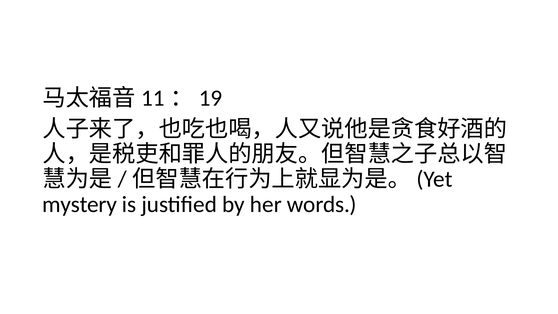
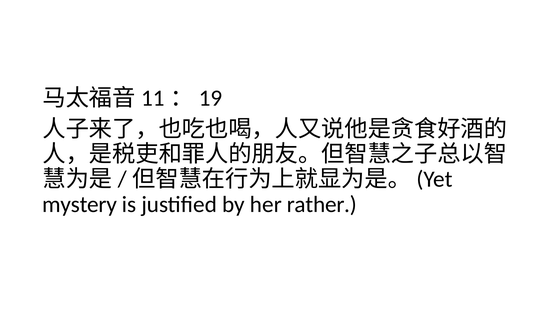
words: words -> rather (322, 204)
